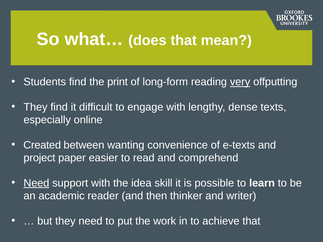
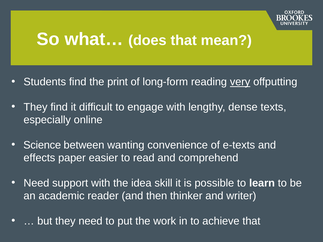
Created: Created -> Science (42, 145)
project: project -> effects (39, 158)
Need underline: present -> none (36, 183)
